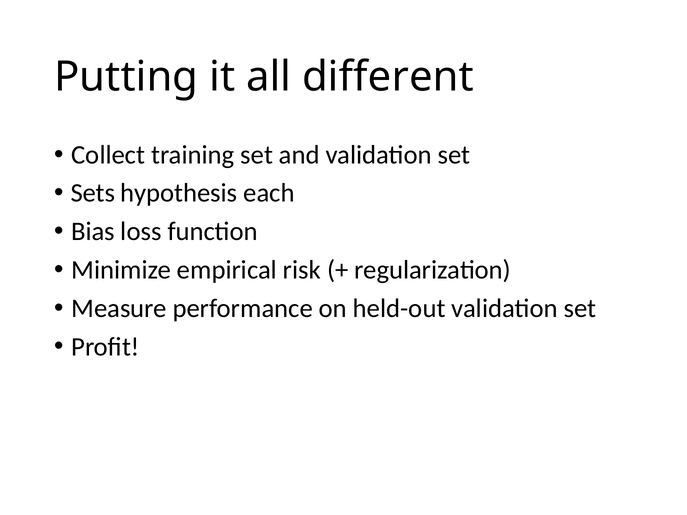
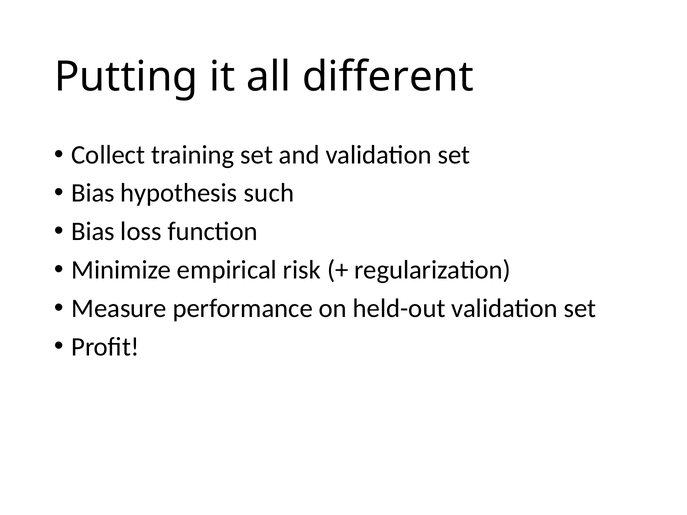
Sets: Sets -> Bias (93, 193)
each: each -> such (269, 193)
